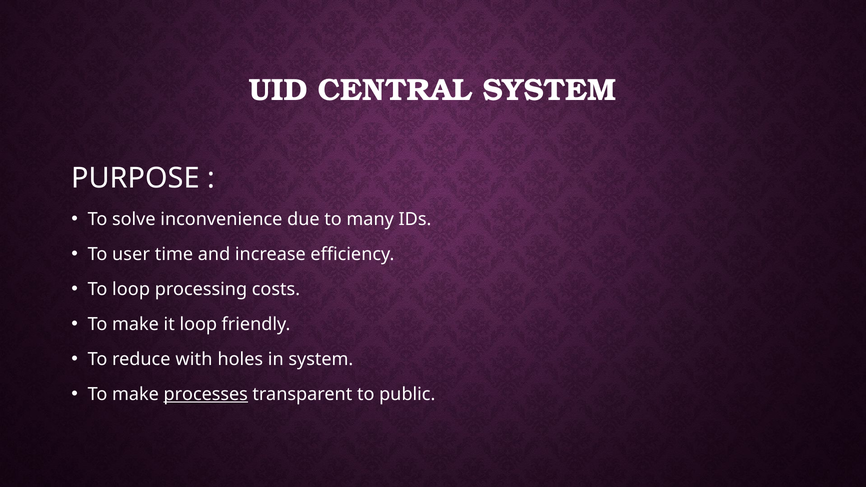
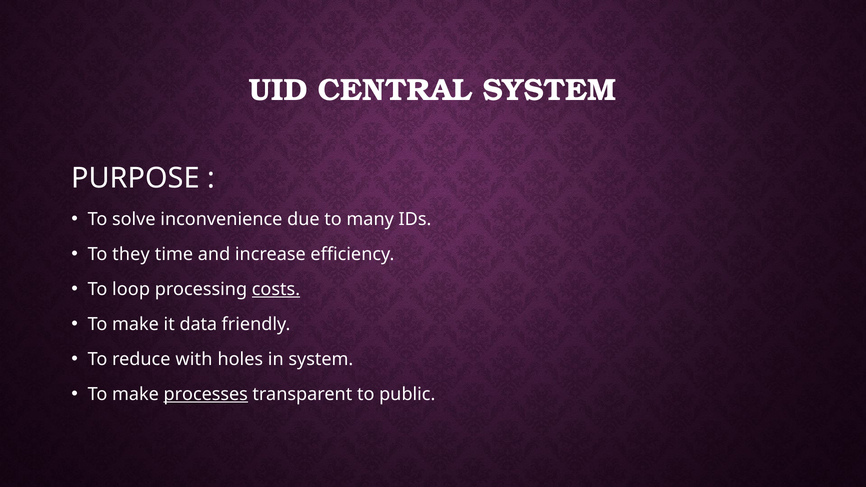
user: user -> they (131, 254)
costs underline: none -> present (276, 289)
it loop: loop -> data (198, 324)
